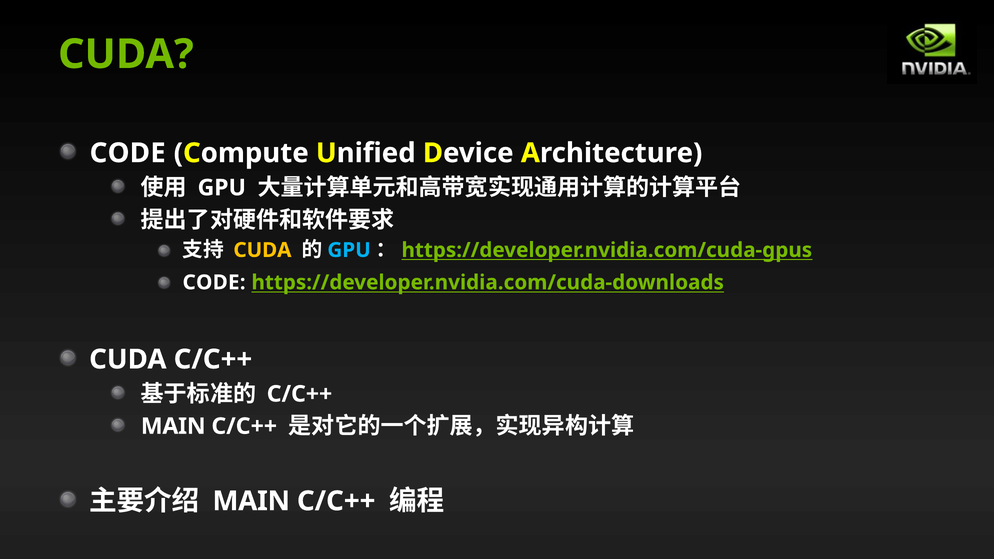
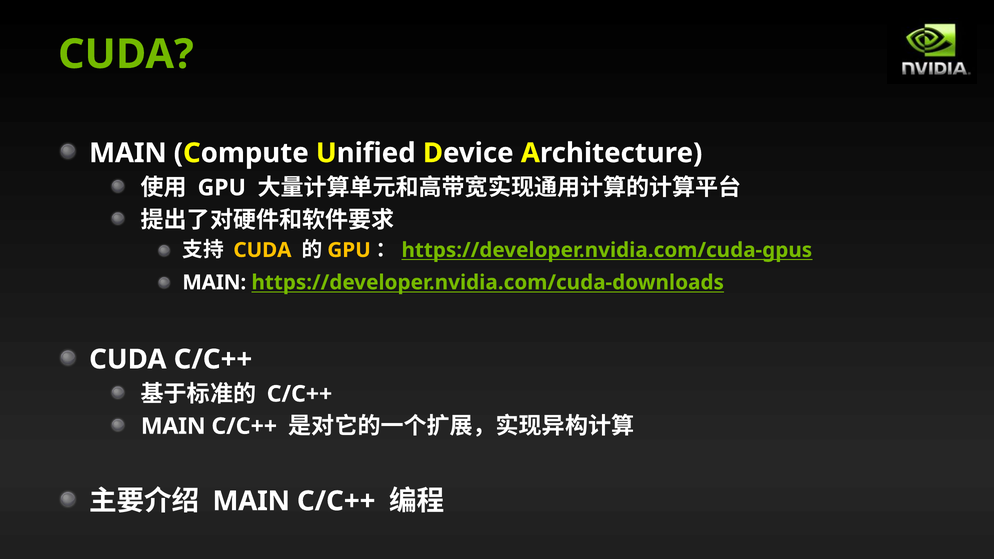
CODE: CODE -> MAIN (128, 153)
GPU colour: light blue -> yellow (349, 250)
CODE: CODE -> MAIN (214, 282)
